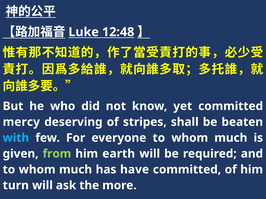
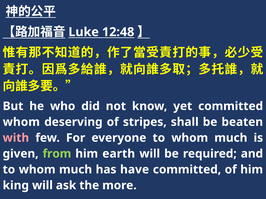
mercy: mercy -> whom (21, 122)
with colour: light blue -> pink (16, 138)
turn: turn -> king (16, 186)
